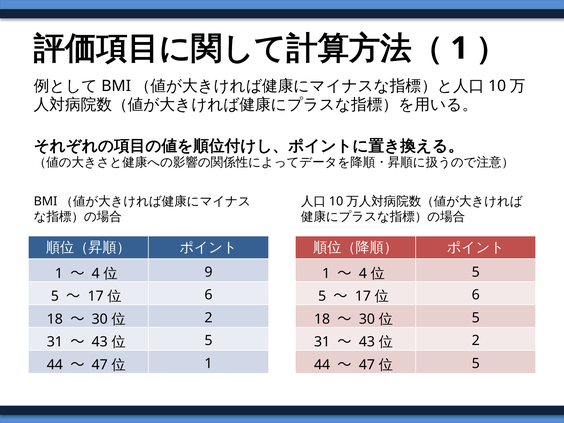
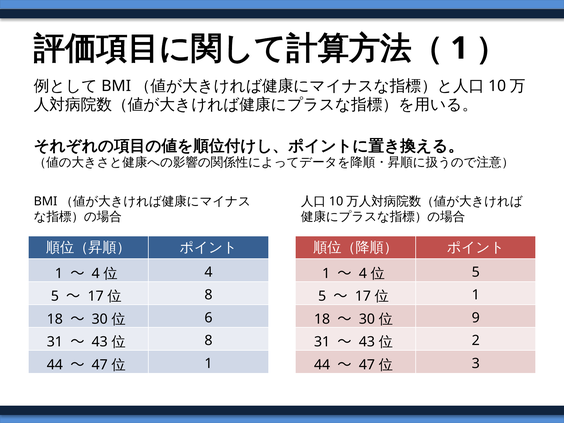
9: 9 -> 4 (208, 272)
6: 6 -> 8 (208, 295)
6: 6 -> 1 (476, 295)
2: 2 -> 6 (208, 318)
5: 5 -> 9 (476, 318)
5: 5 -> 8 (208, 341)
5: 5 -> 3 (476, 364)
